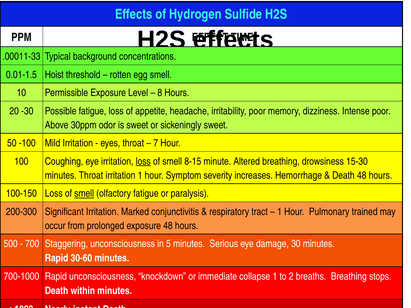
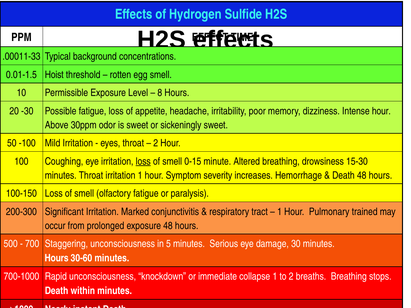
Intense poor: poor -> hour (381, 111)
7: 7 -> 2 (156, 143)
8-15: 8-15 -> 0-15 (193, 161)
smell underline: present -> none (84, 194)
Rapid: Rapid -> Hours (57, 258)
